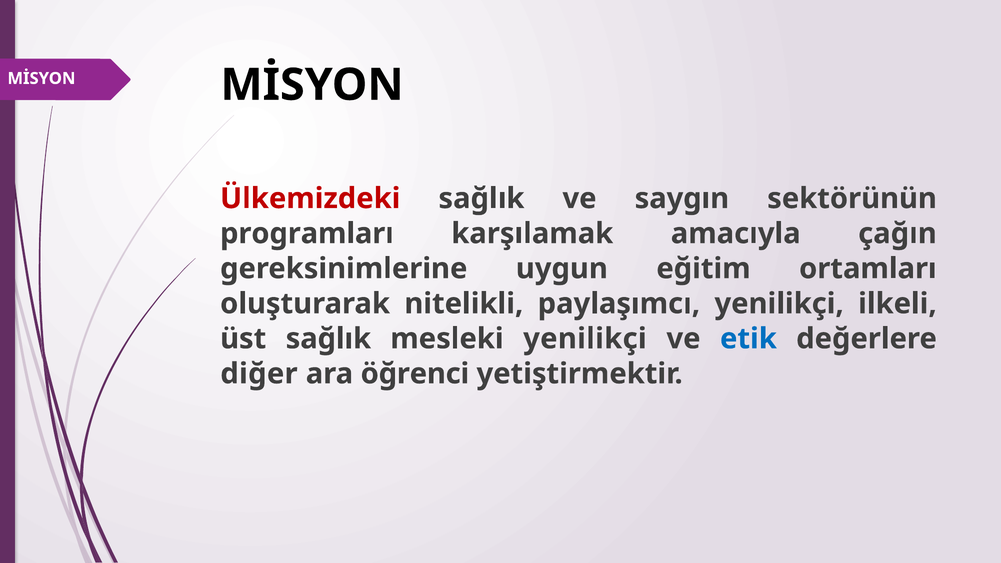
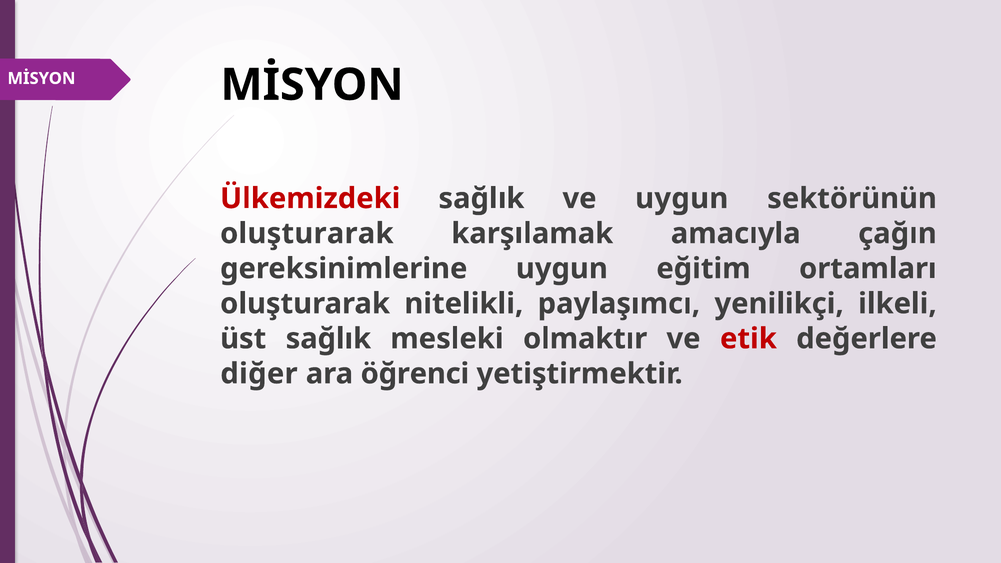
ve saygın: saygın -> uygun (682, 199)
programları: programları -> oluşturarak (307, 234)
mesleki yenilikçi: yenilikçi -> olmaktır (585, 339)
etik colour: blue -> red (748, 339)
